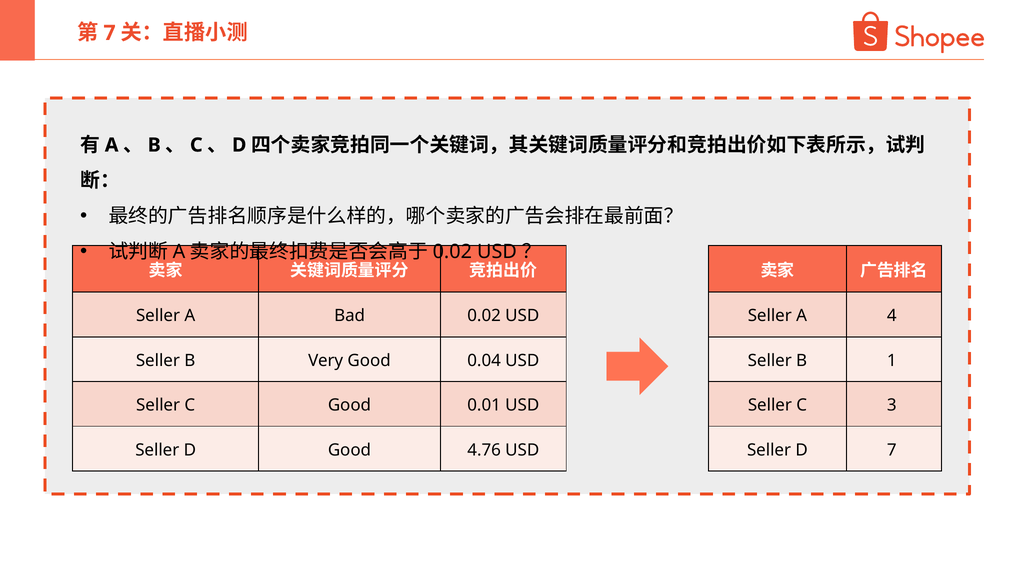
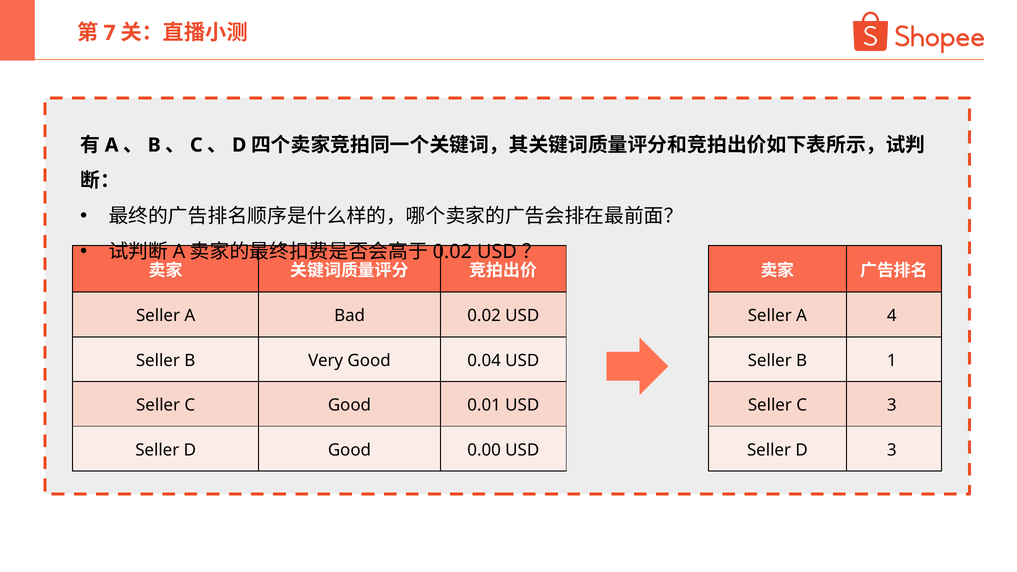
4.76: 4.76 -> 0.00 (484, 450)
D 7: 7 -> 3 (892, 450)
